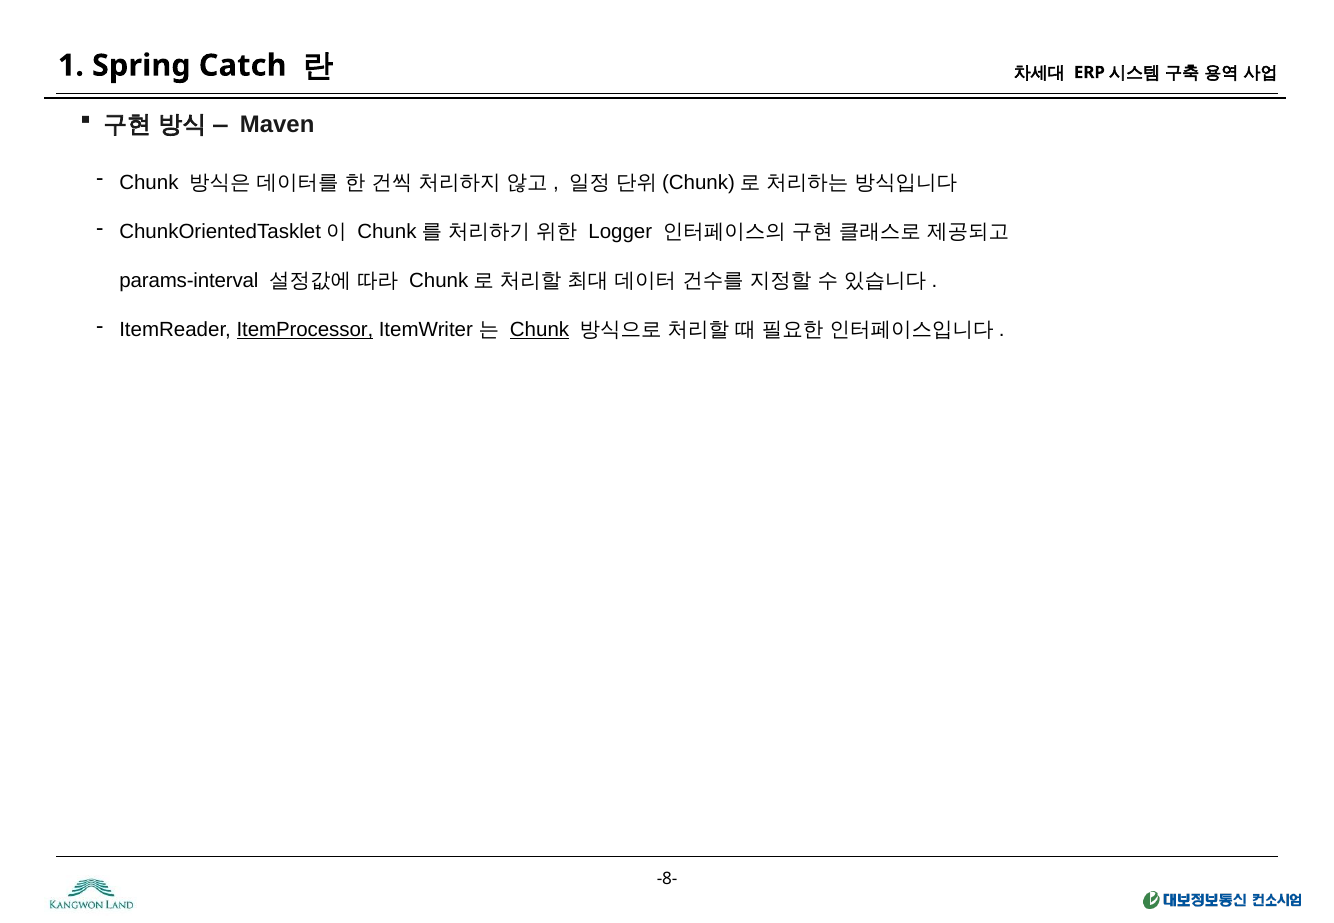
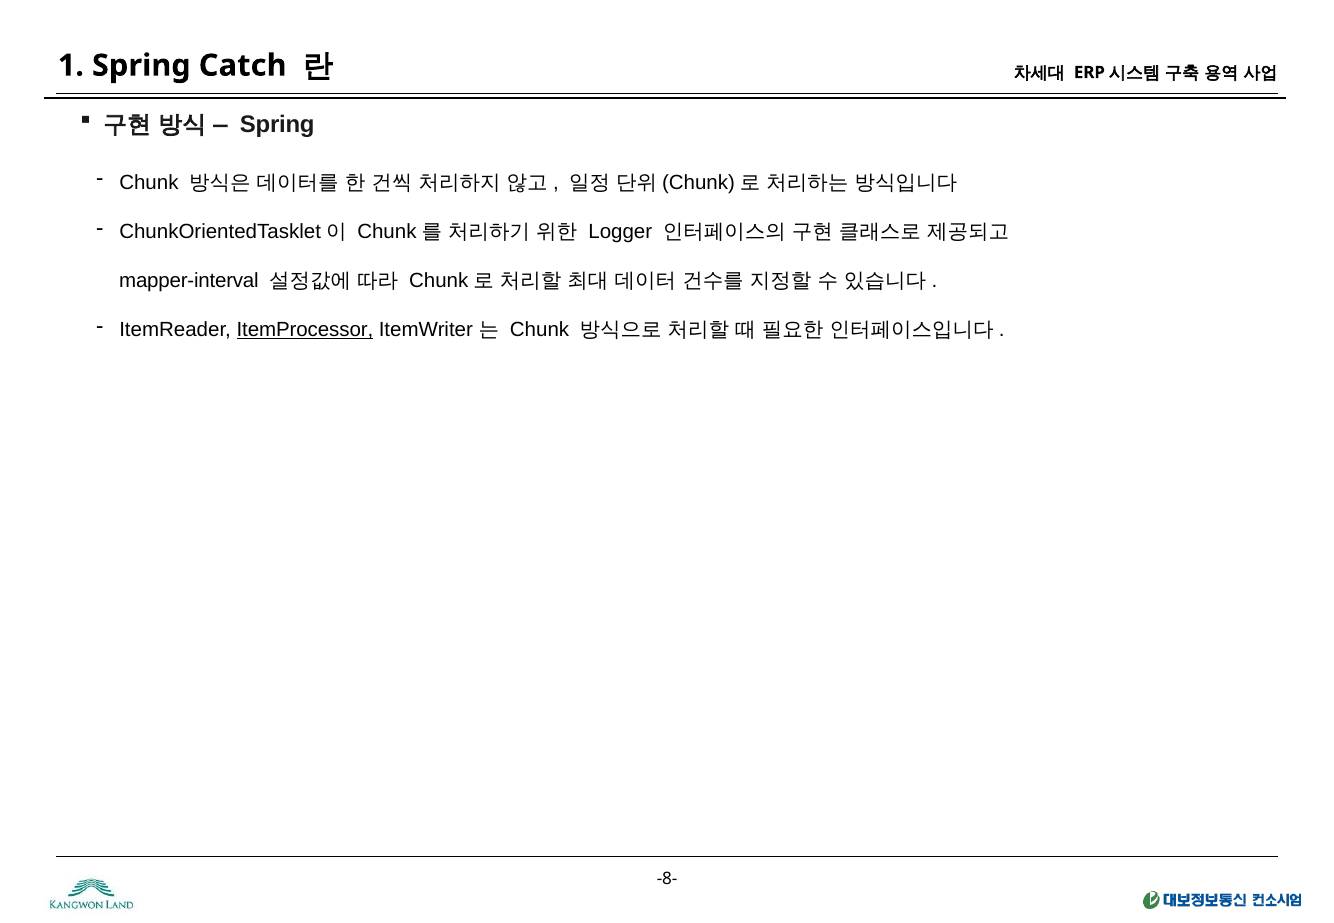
Maven: Maven -> Spring (277, 124)
params-interval: params-interval -> mapper-interval (189, 281)
Chunk underline: present -> none (540, 330)
